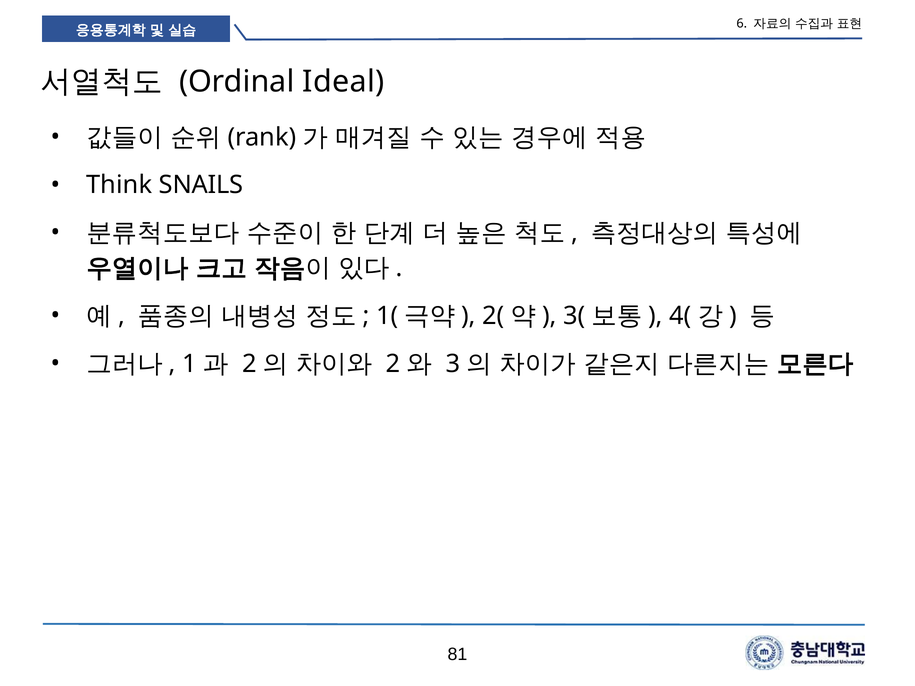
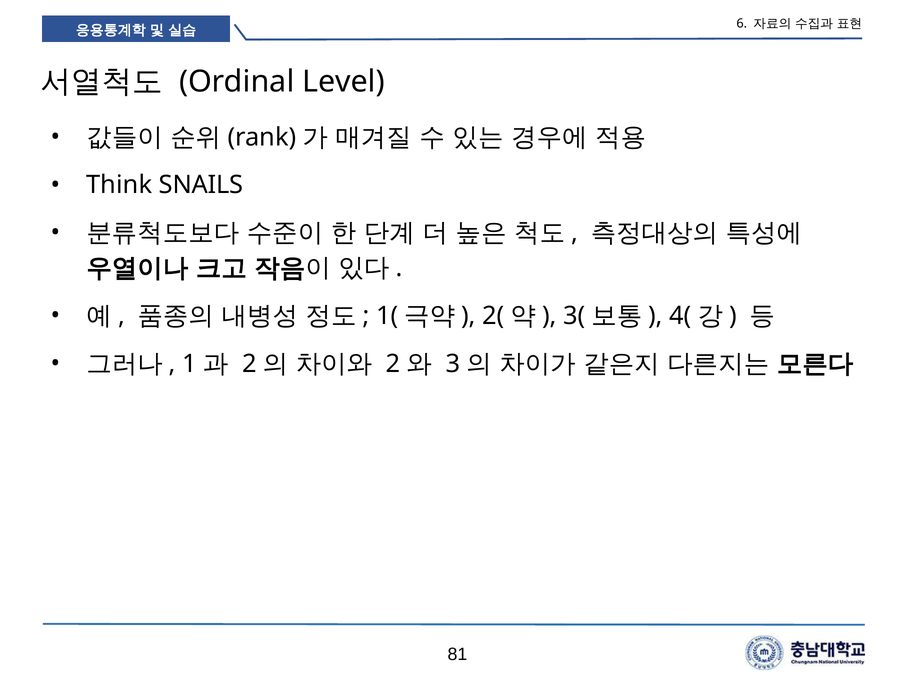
Ideal: Ideal -> Level (344, 82)
